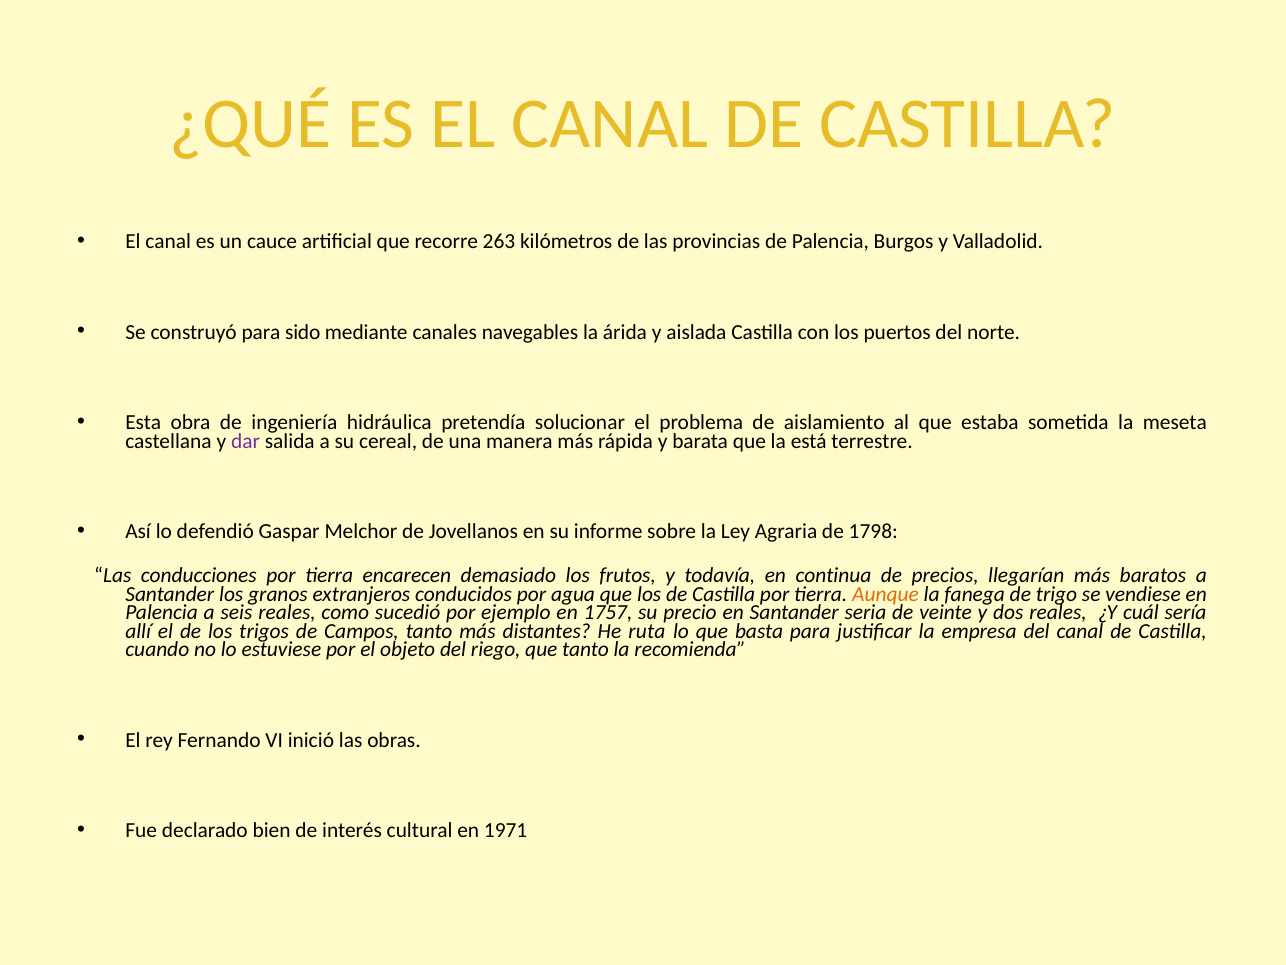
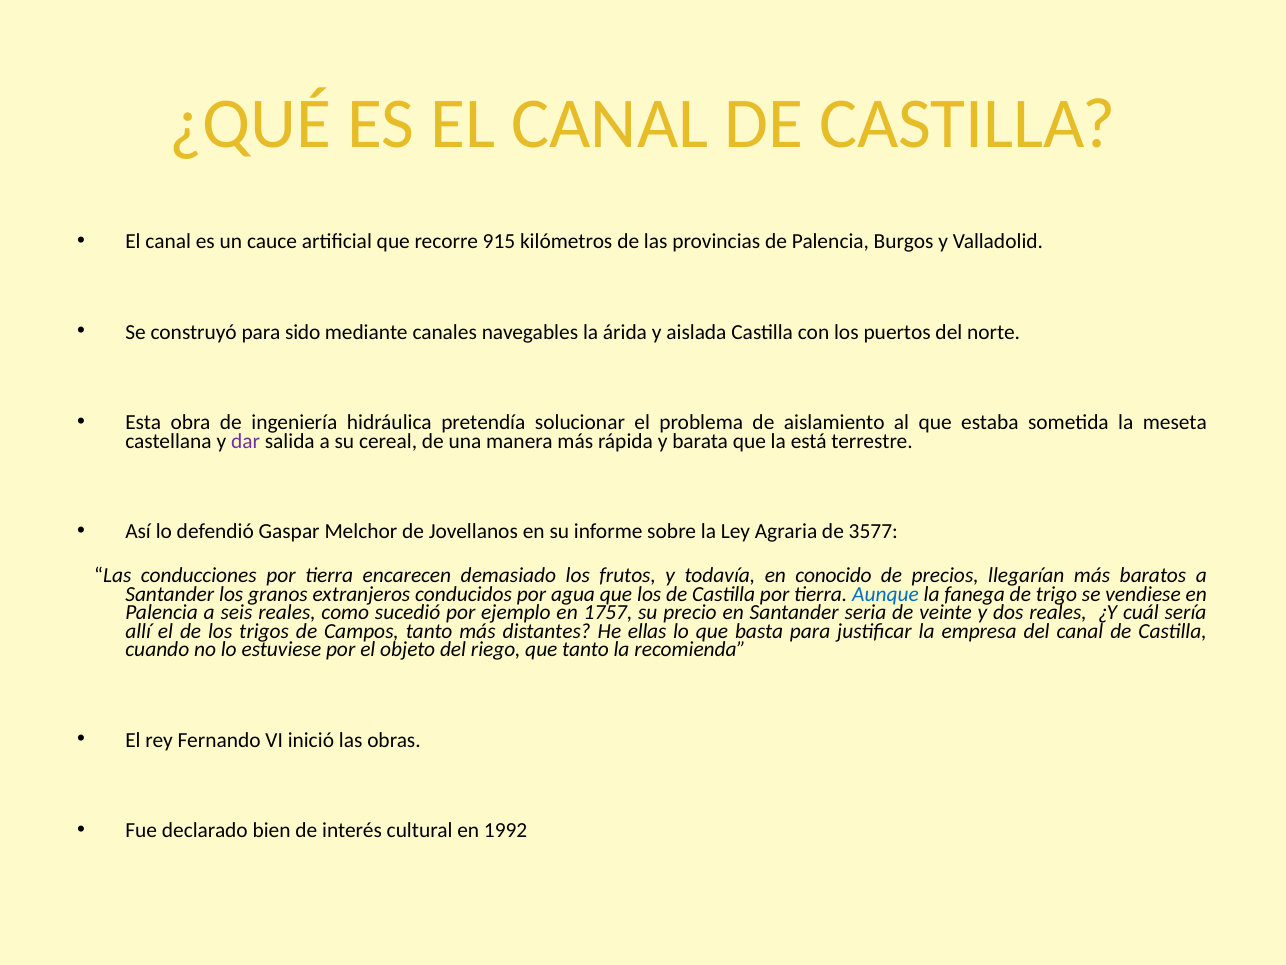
263: 263 -> 915 (499, 241)
1798: 1798 -> 3577 (873, 531)
continua: continua -> conocido (834, 575)
Aunque colour: orange -> blue (886, 594)
ruta: ruta -> ellas (647, 631)
1971: 1971 -> 1992 (506, 830)
